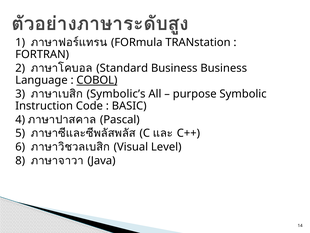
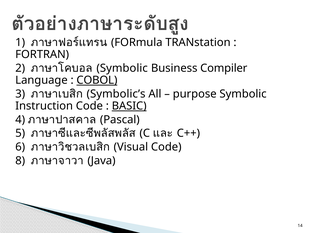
Standard: Standard -> Symbolic (122, 68)
Business Business: Business -> Compiler (224, 68)
BASIC underline: none -> present (129, 106)
Visual Level: Level -> Code (166, 147)
